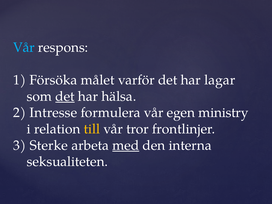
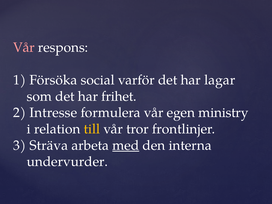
Vår colour: light blue -> pink (24, 47)
målet: målet -> social (98, 80)
det underline: present -> none (65, 96)
hälsa: hälsa -> frihet (119, 96)
Sterke: Sterke -> Sträva (49, 145)
seksualiteten: seksualiteten -> undervurder (67, 162)
